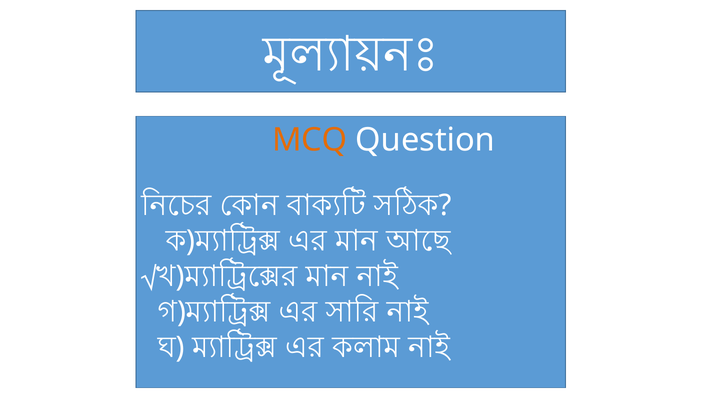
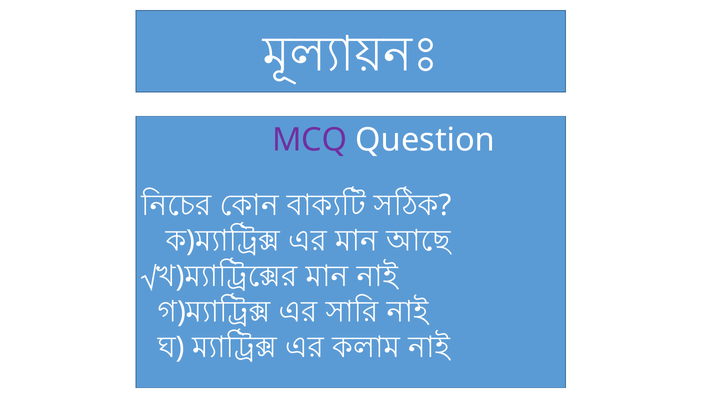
MCQ colour: orange -> purple (310, 140)
